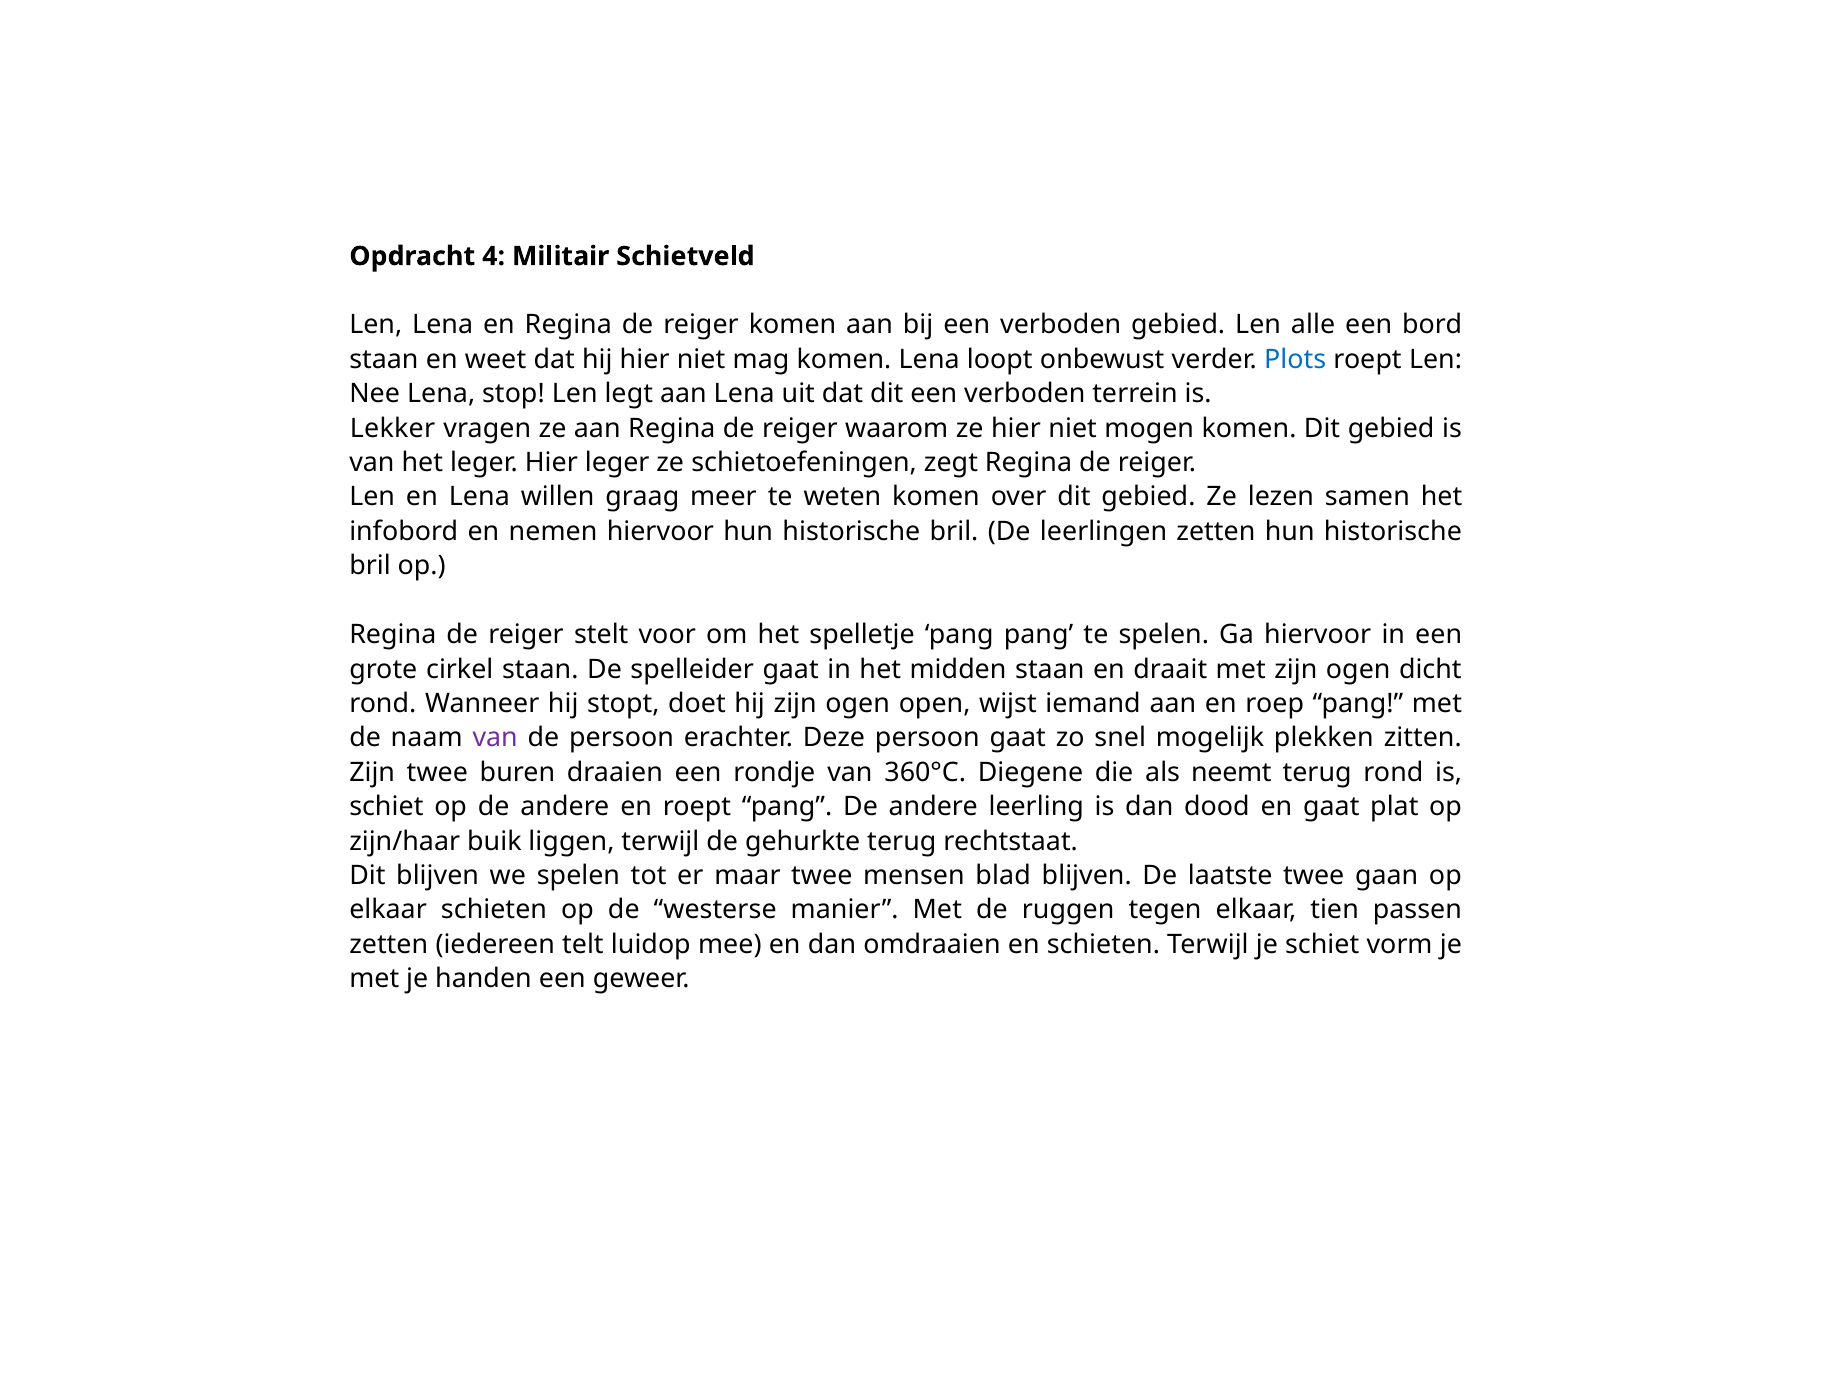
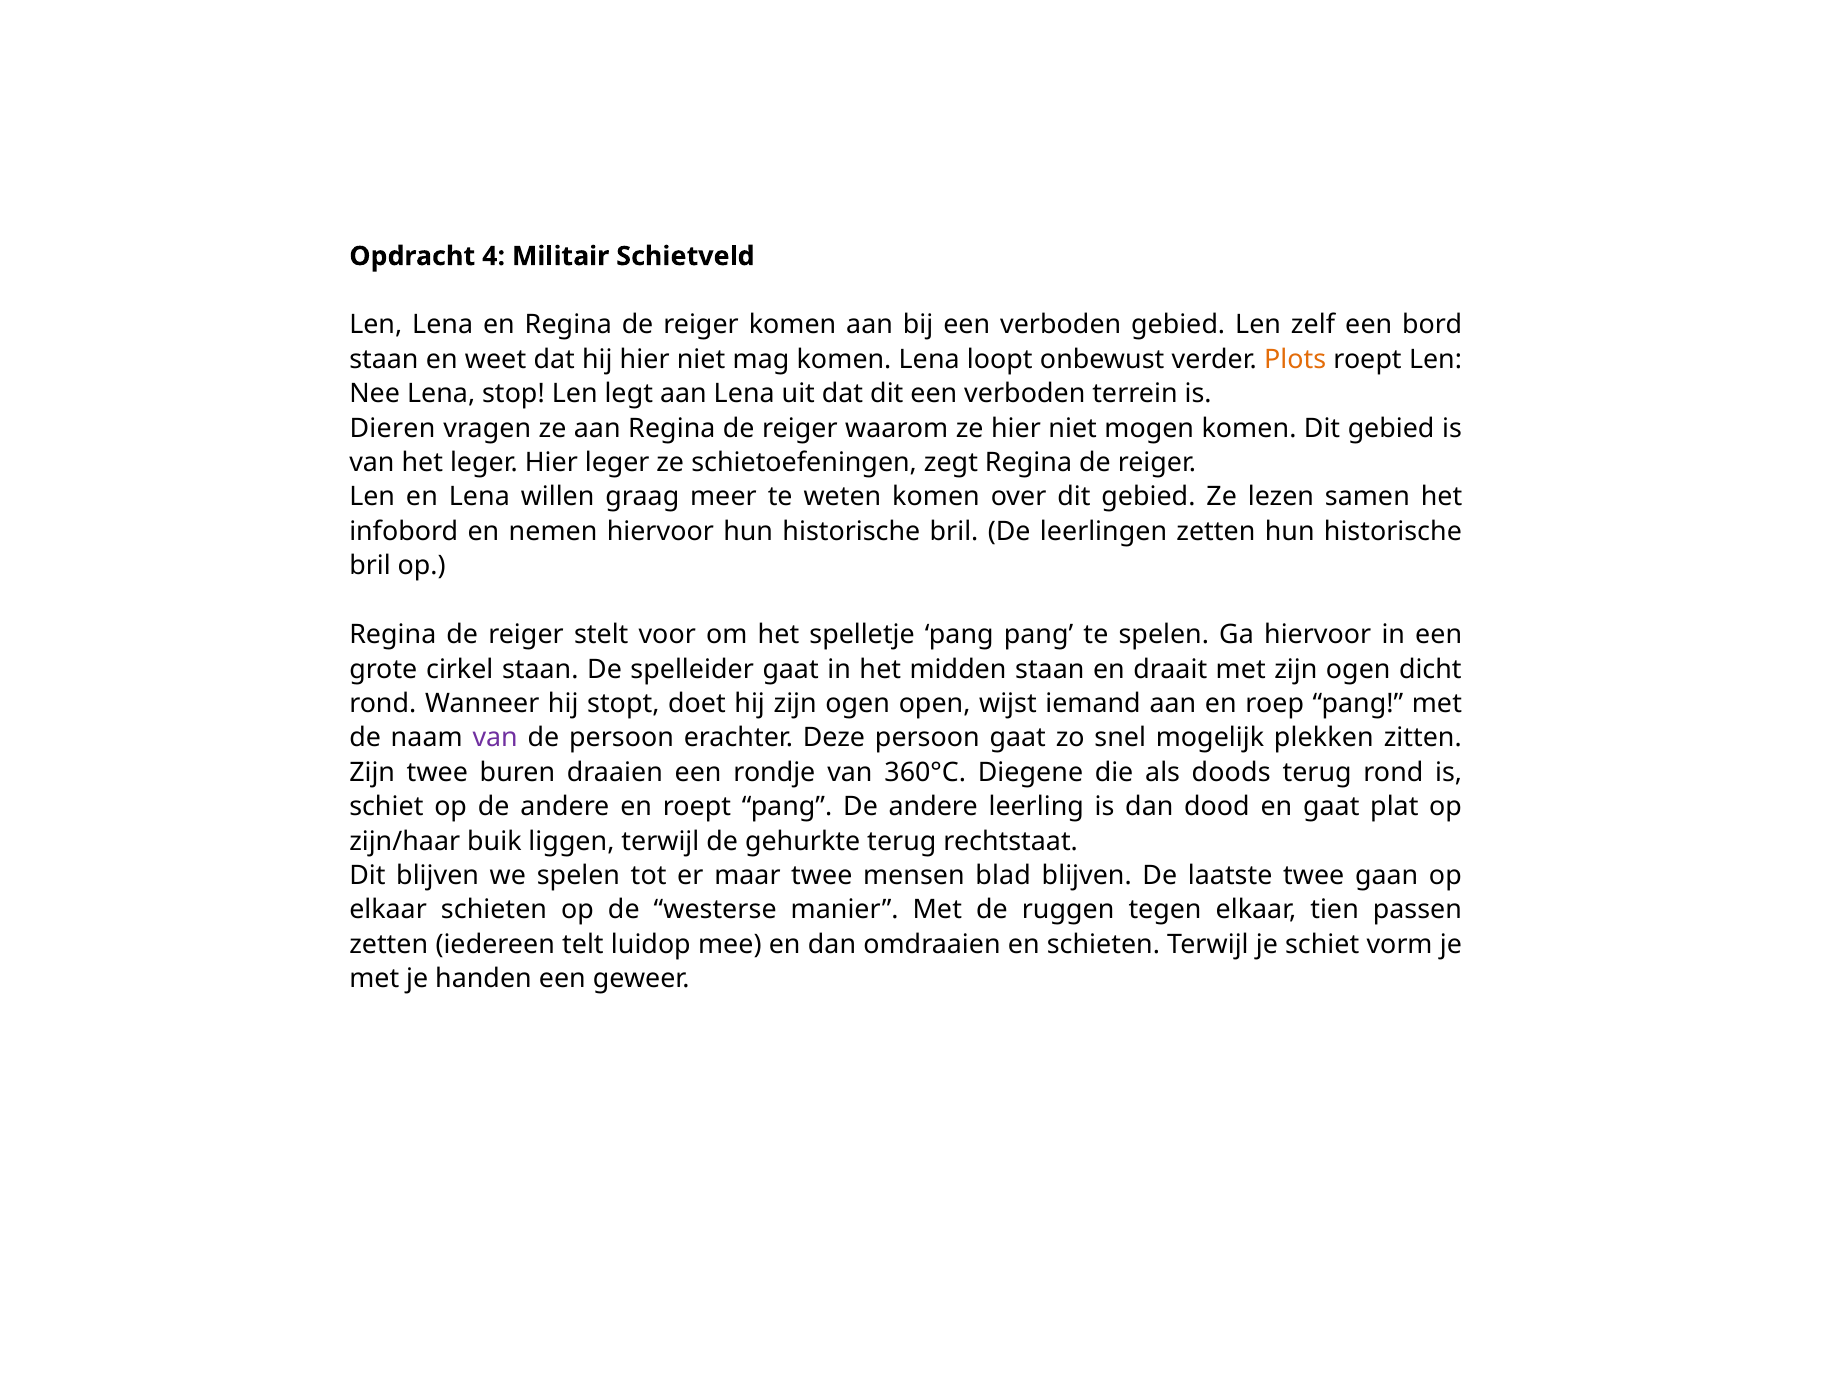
alle: alle -> zelf (1313, 325)
Plots colour: blue -> orange (1295, 359)
Lekker: Lekker -> Dieren (392, 428)
neemt: neemt -> doods (1231, 772)
